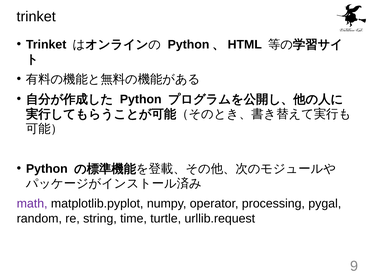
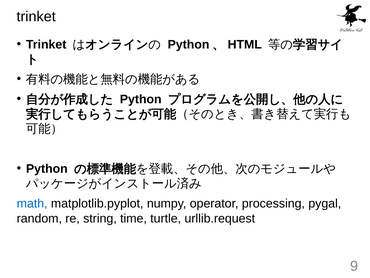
math colour: purple -> blue (32, 203)
